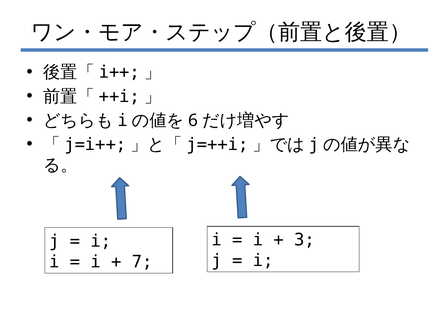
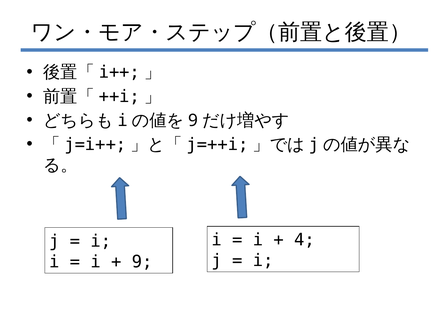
6: 6 -> 9 (193, 121)
3: 3 -> 4 (304, 240)
7: 7 -> 9 (142, 262)
